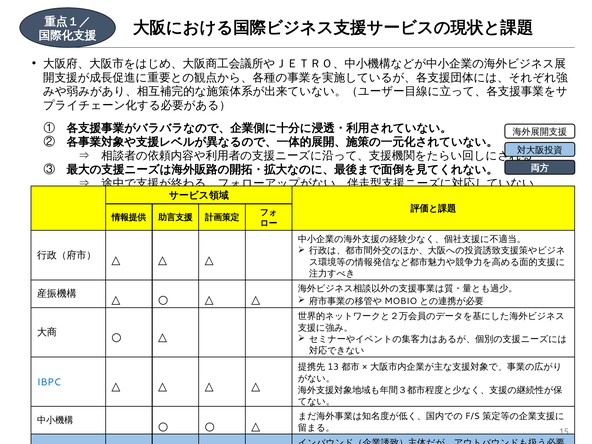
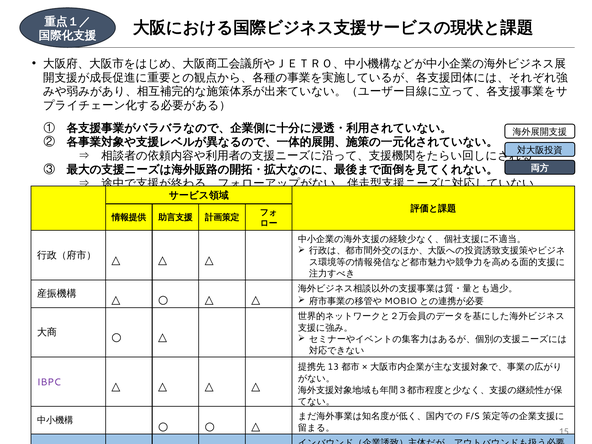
IBPC colour: blue -> purple (49, 382)
